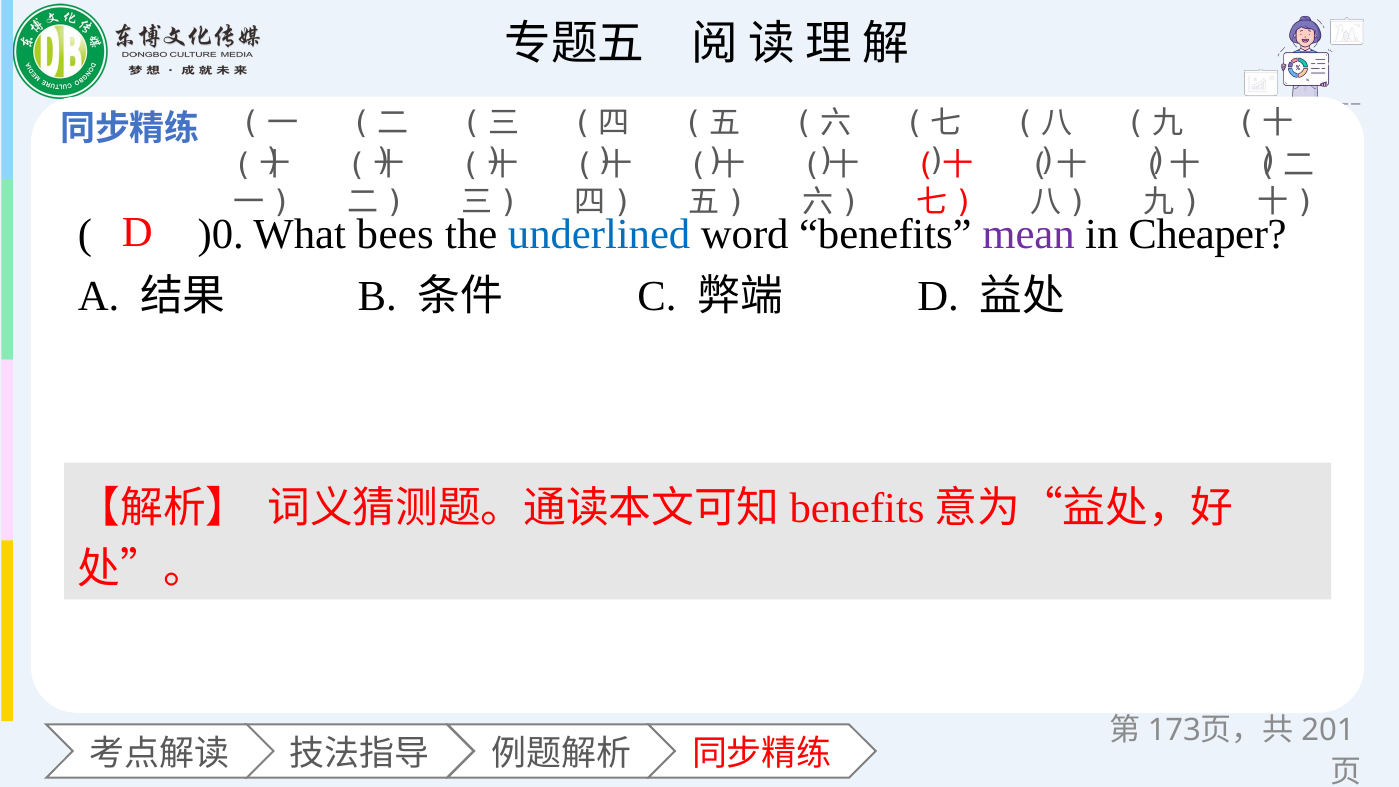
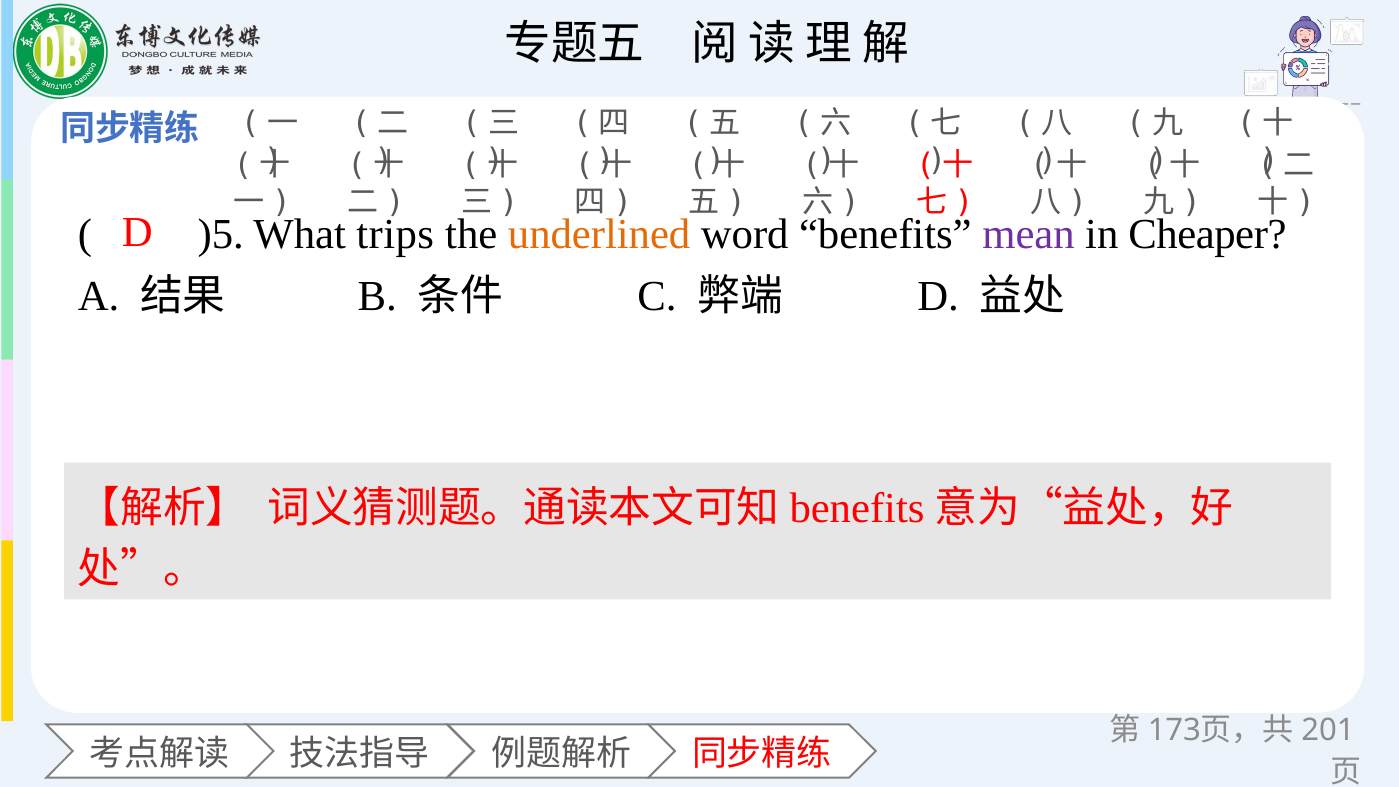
)0: )0 -> )5 (221, 235)
bees: bees -> trips (395, 235)
underlined colour: blue -> orange (599, 235)
